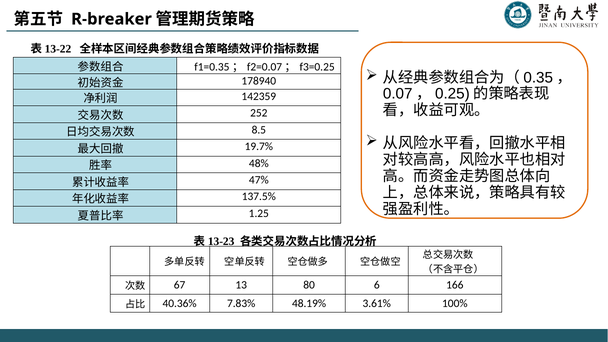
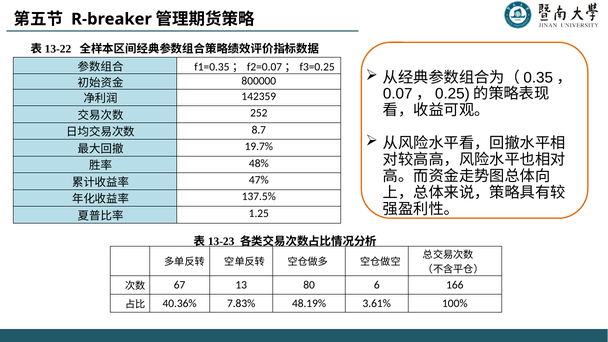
178940: 178940 -> 800000 (259, 81)
8.5: 8.5 -> 8.7 (259, 130)
